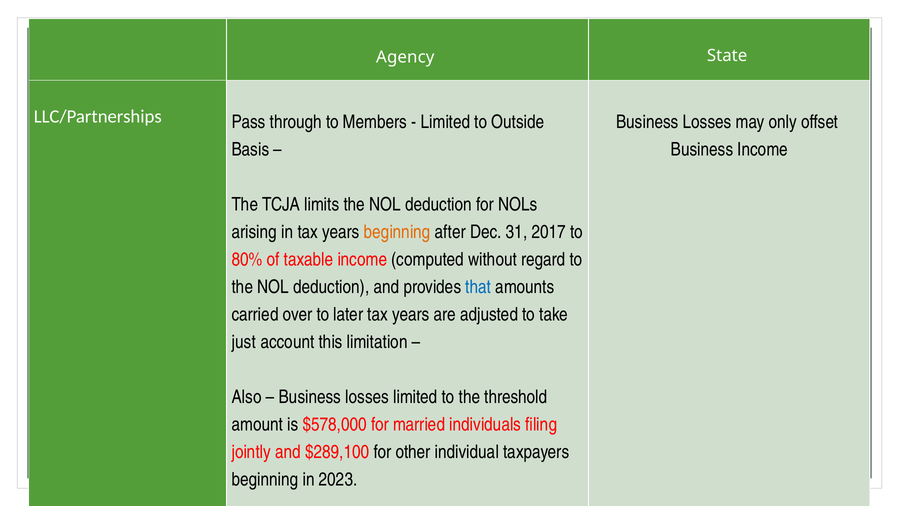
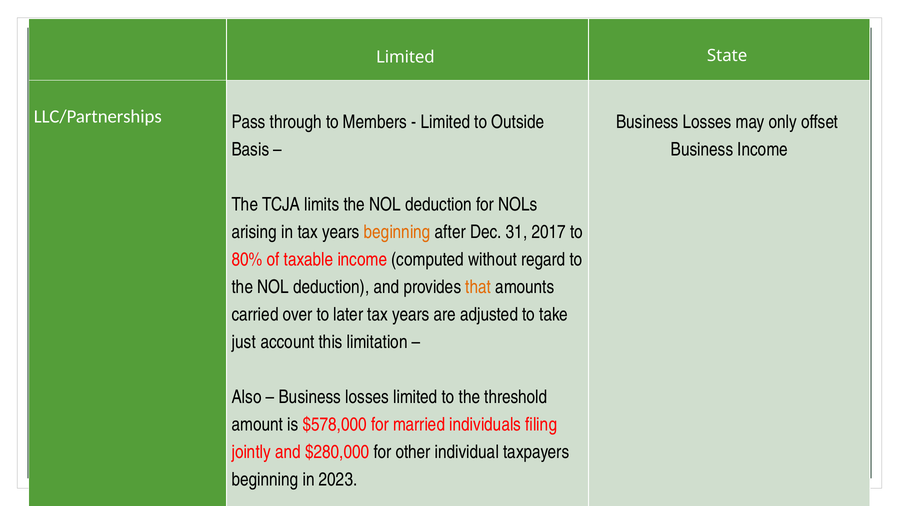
Agency: Agency -> Limited (405, 57)
that colour: blue -> orange (478, 287)
$289,100: $289,100 -> $280,000 (337, 452)
